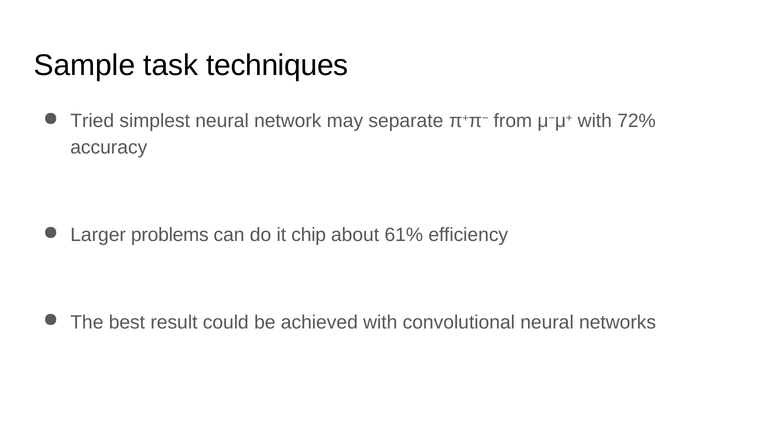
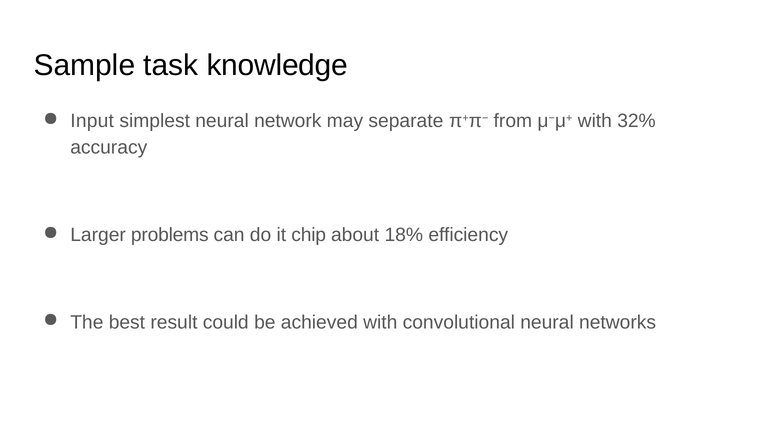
techniques: techniques -> knowledge (277, 65)
Tried: Tried -> Input (92, 121)
72%: 72% -> 32% (636, 121)
61%: 61% -> 18% (404, 235)
